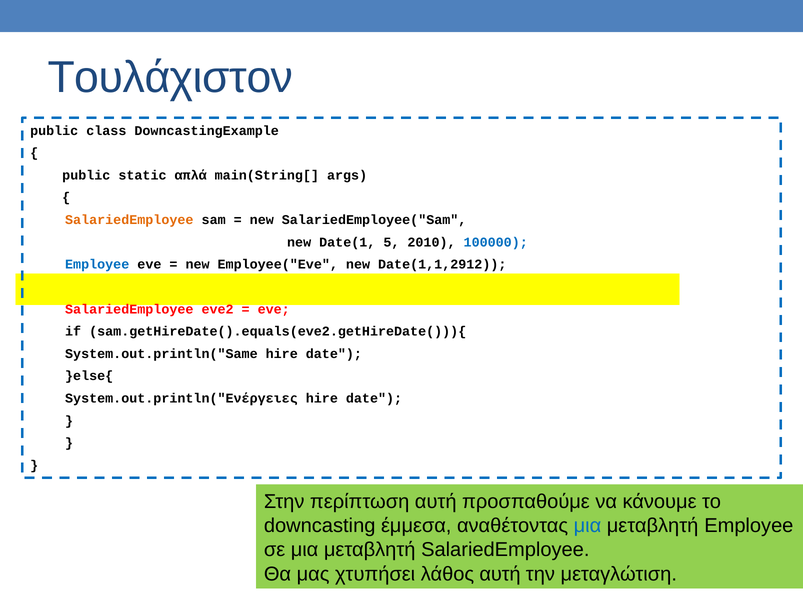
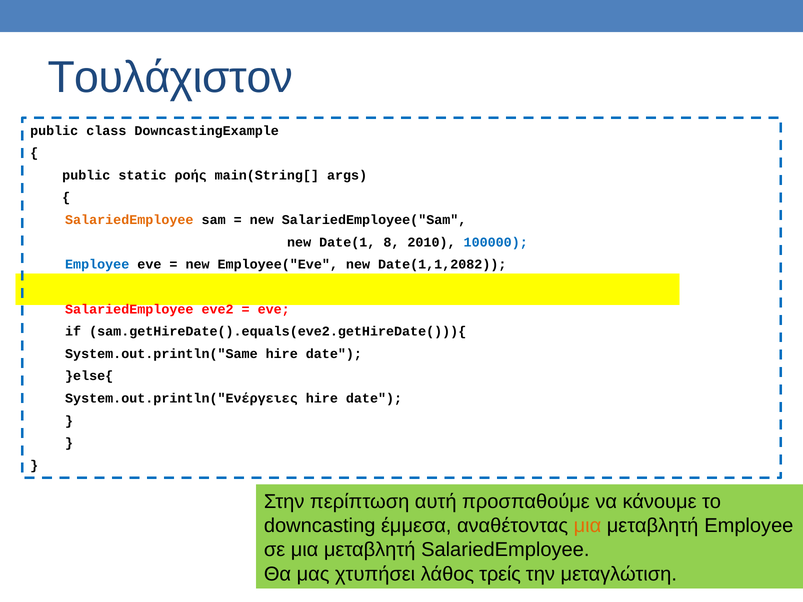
απλά: απλά -> ροής (191, 175)
5: 5 -> 8 (391, 242)
Date(1,1,2912: Date(1,1,2912 -> Date(1,1,2082 (442, 265)
μια colour: blue -> orange (587, 526)
λάθος αυτή: αυτή -> τρείς (500, 574)
